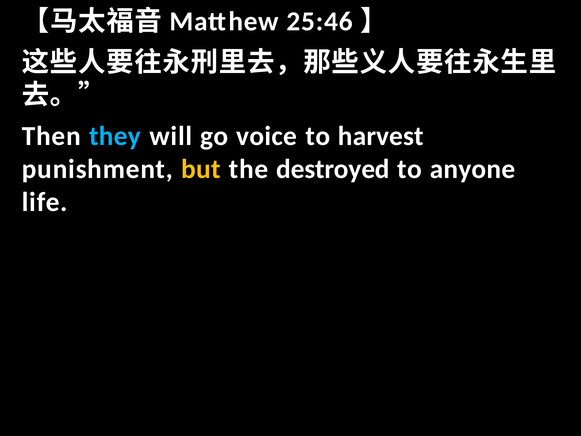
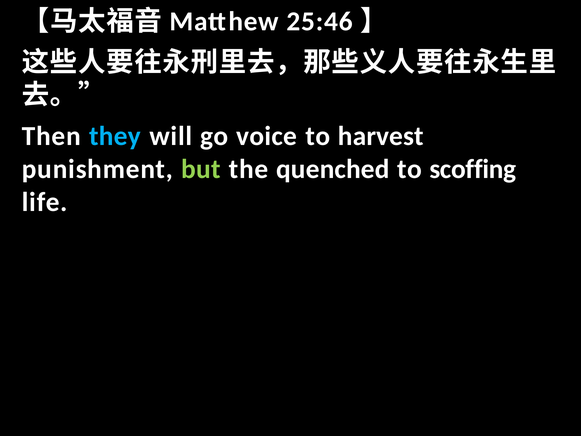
but colour: yellow -> light green (201, 169)
destroyed: destroyed -> quenched (333, 169)
anyone: anyone -> scoffing (473, 169)
